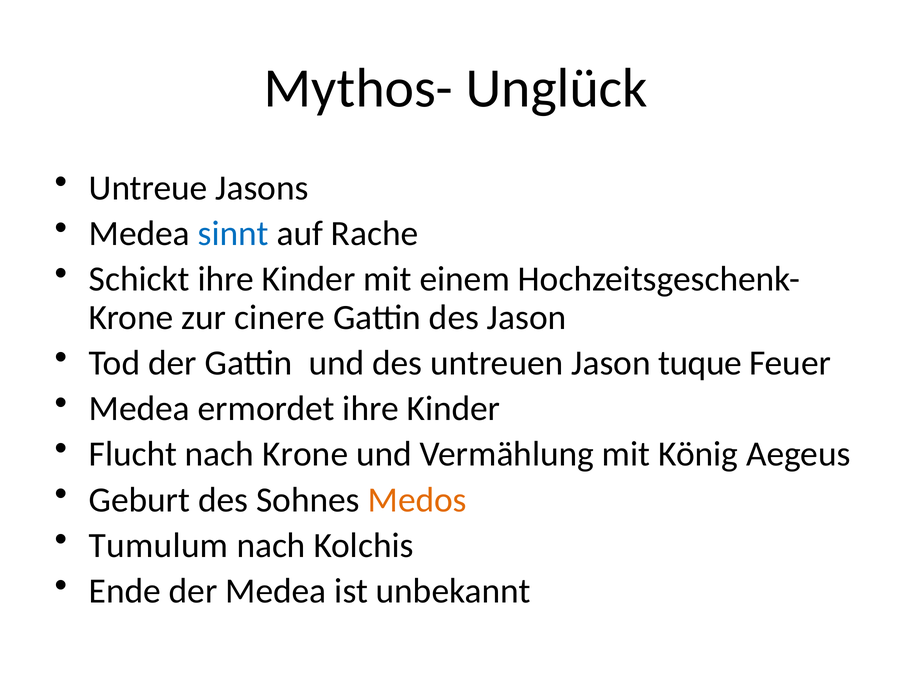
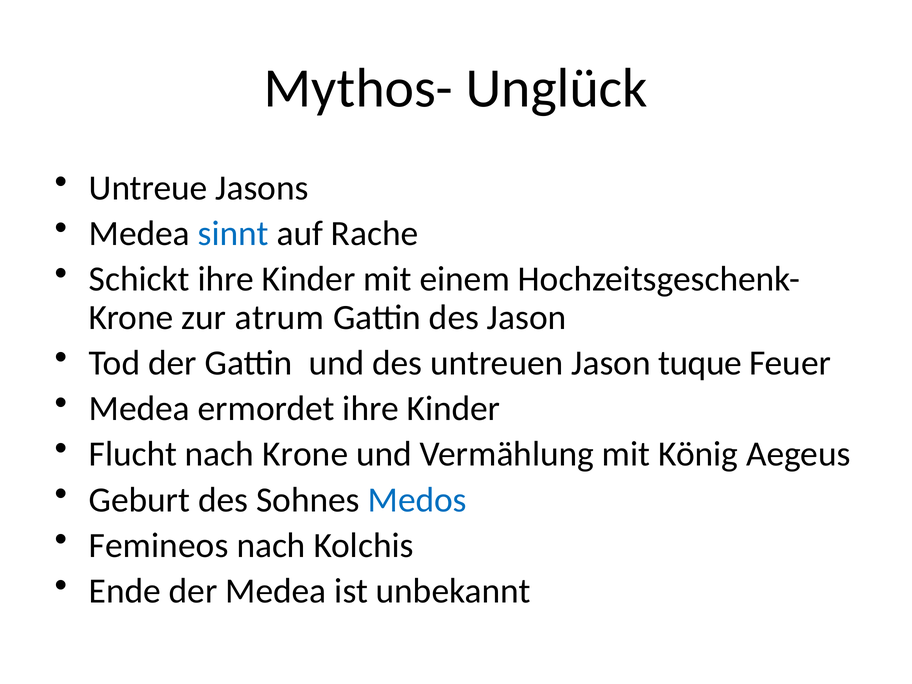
cinere: cinere -> atrum (279, 317)
Medos colour: orange -> blue (417, 500)
Tumulum: Tumulum -> Femineos (159, 545)
